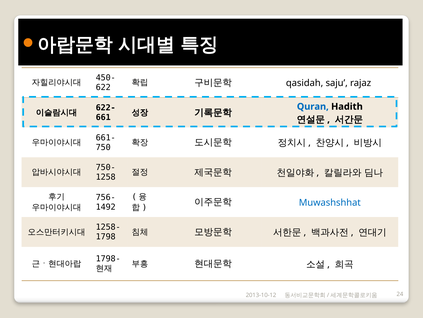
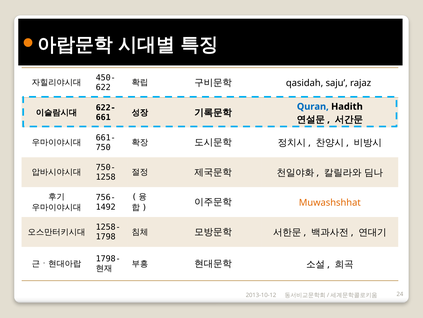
Muwashshhat colour: blue -> orange (330, 202)
